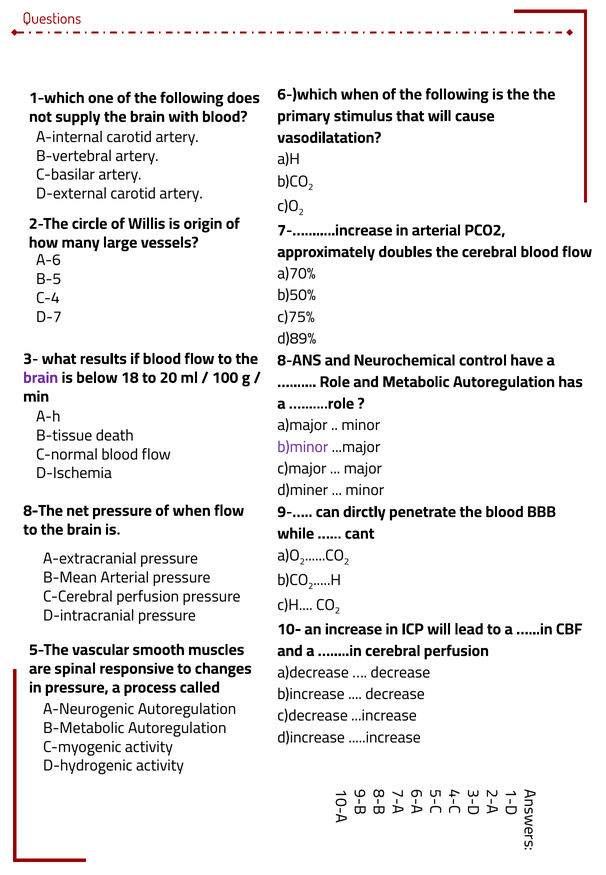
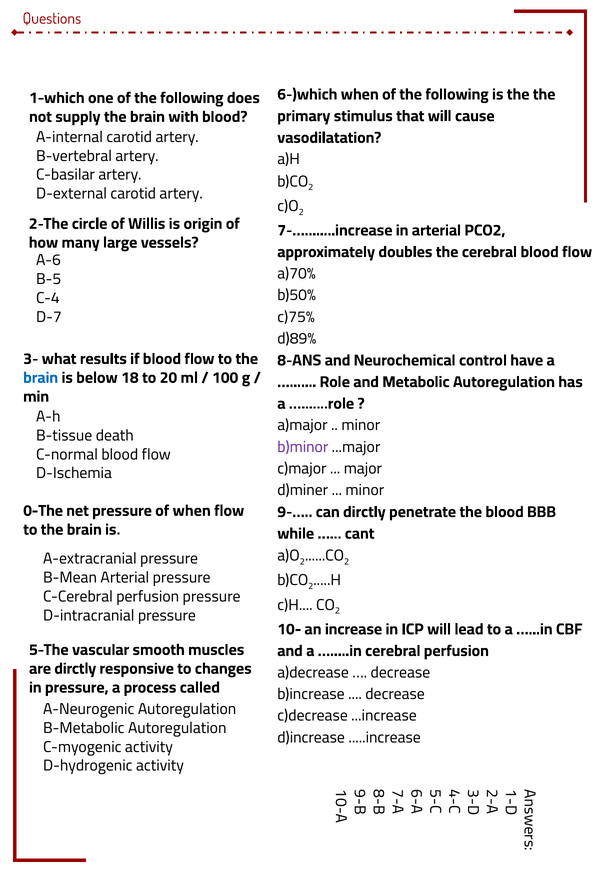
brain colour: purple -> blue (41, 378)
8-The: 8-The -> 0-The (43, 511)
are spinal: spinal -> dirctly (75, 669)
